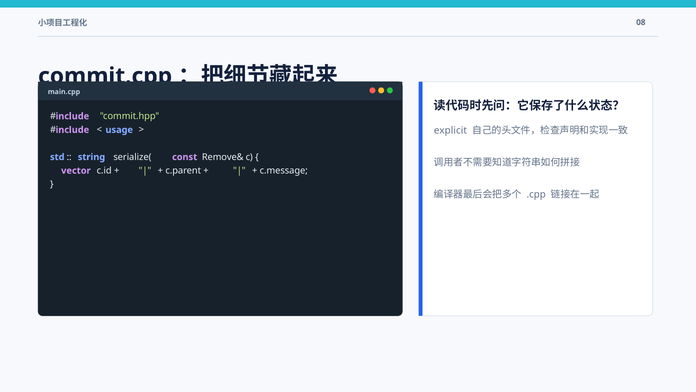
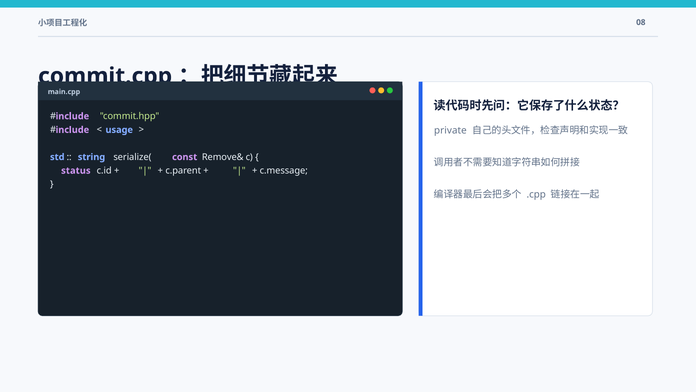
explicit: explicit -> private (450, 130)
vector: vector -> status (76, 170)
